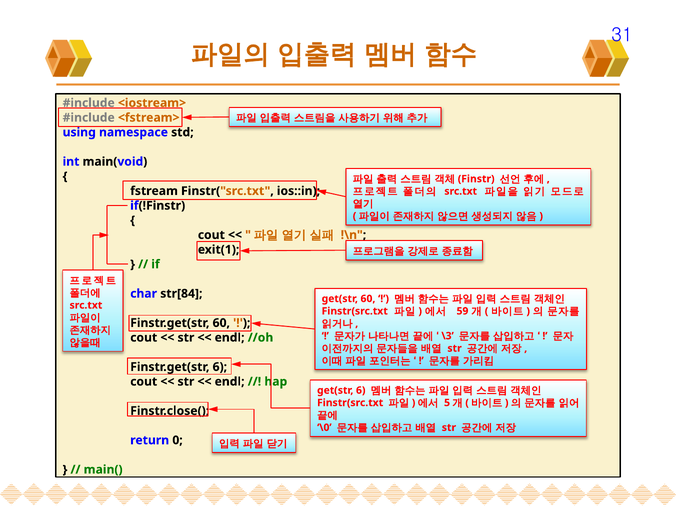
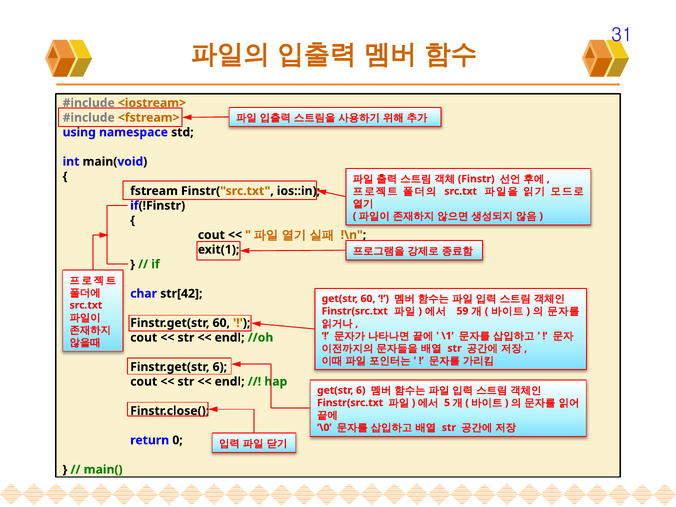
str[84: str[84 -> str[42 (181, 294)
\3: \3 -> \1 (448, 336)
